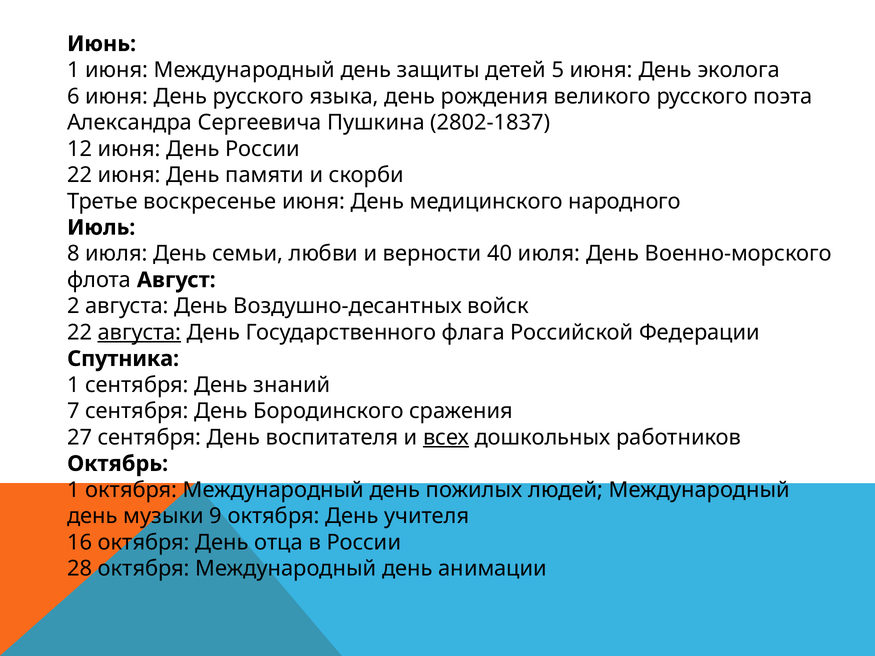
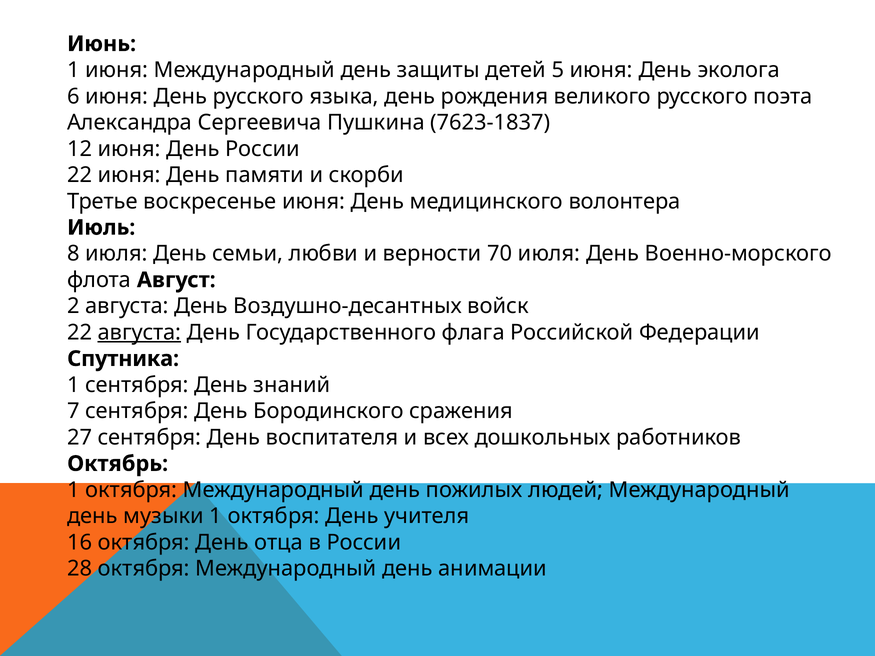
2802-1837: 2802-1837 -> 7623-1837 (490, 123)
народного: народного -> волонтера (625, 201)
40: 40 -> 70 (500, 254)
всех underline: present -> none (446, 438)
музыки 9: 9 -> 1 (216, 516)
